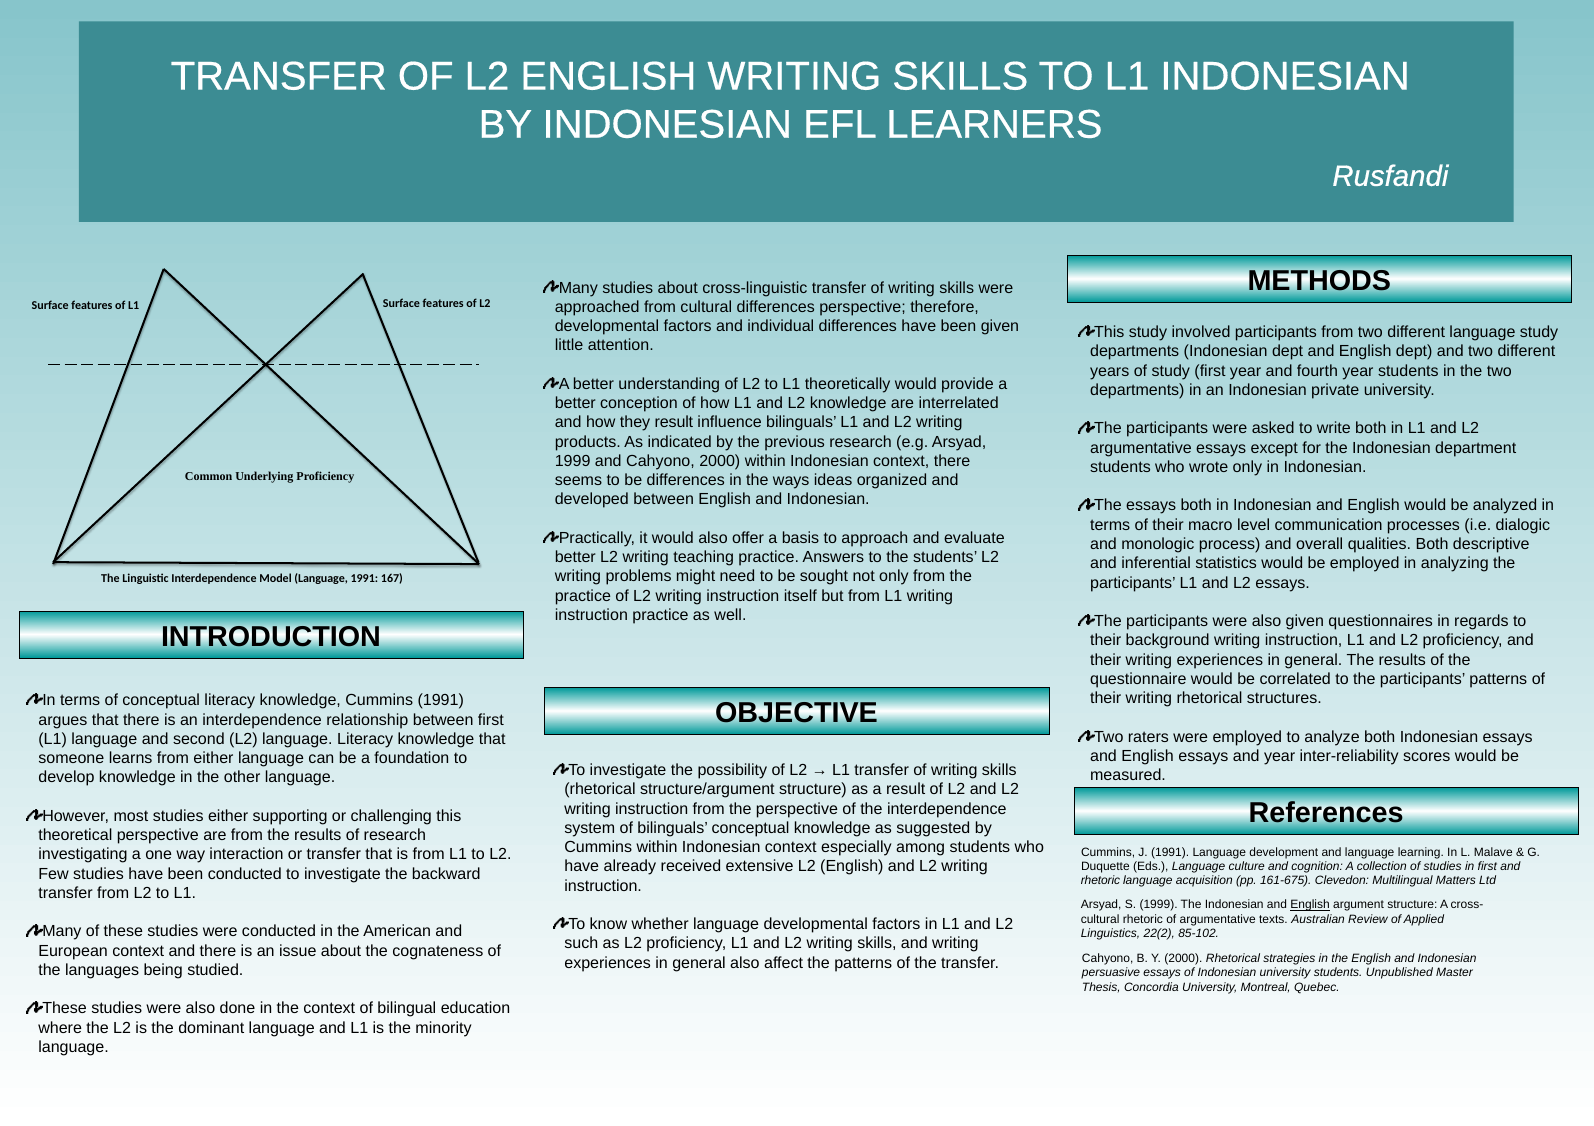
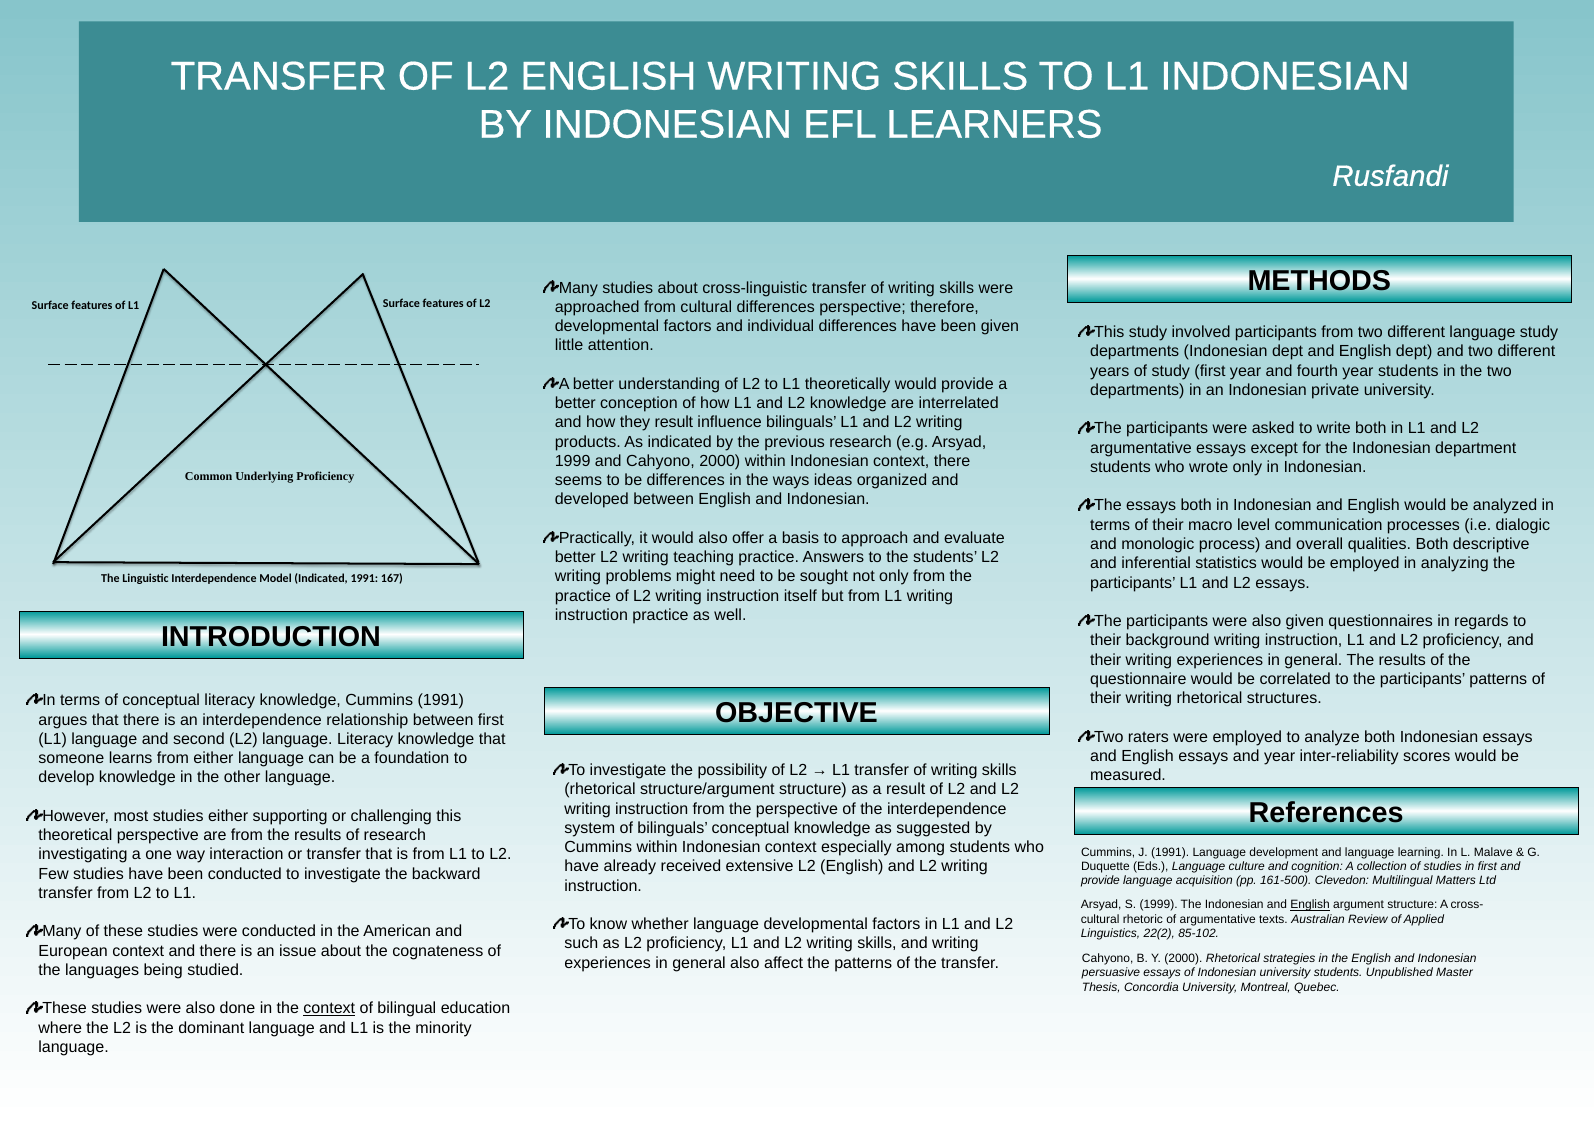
Model Language: Language -> Indicated (321, 578)
rhetoric: rhetoric -> provide (1100, 881)
161-675: 161-675 -> 161-500 (1286, 881)
context underline: none -> present (329, 1008)
